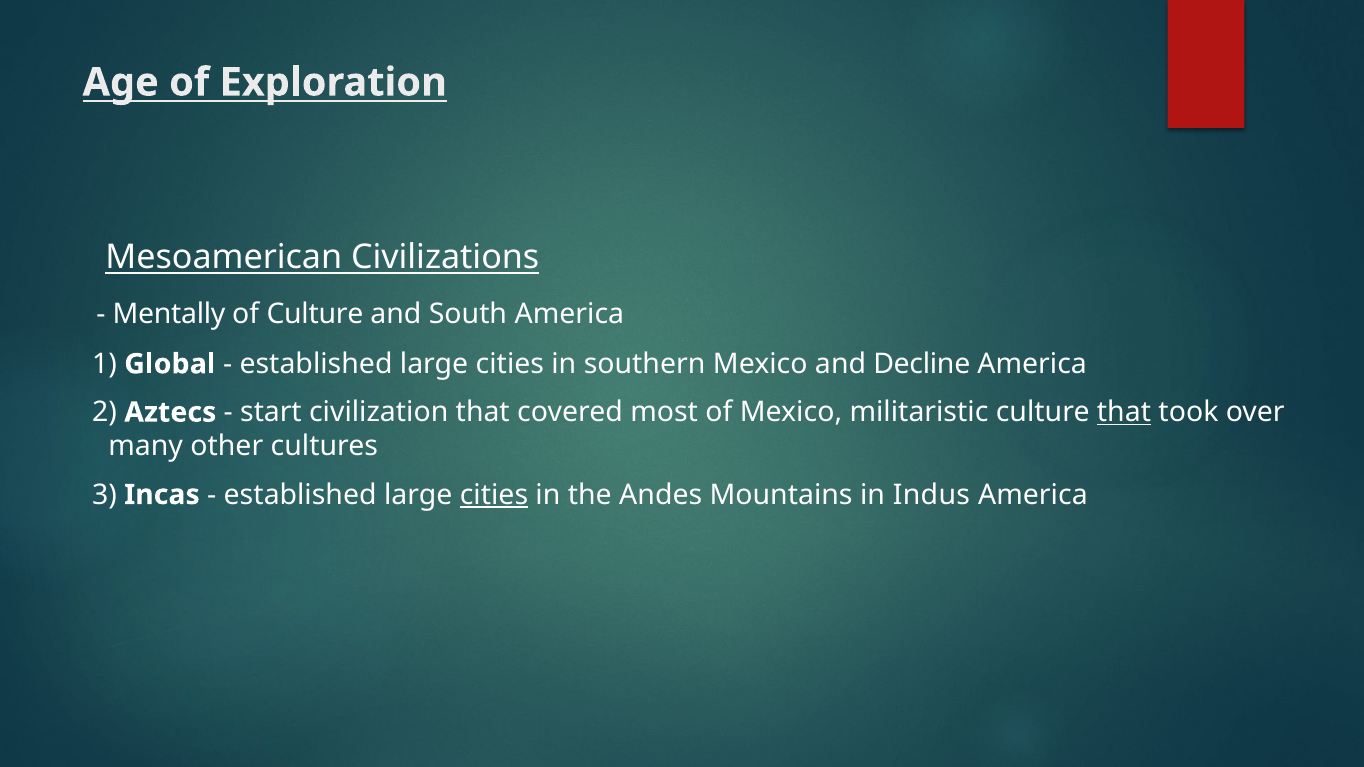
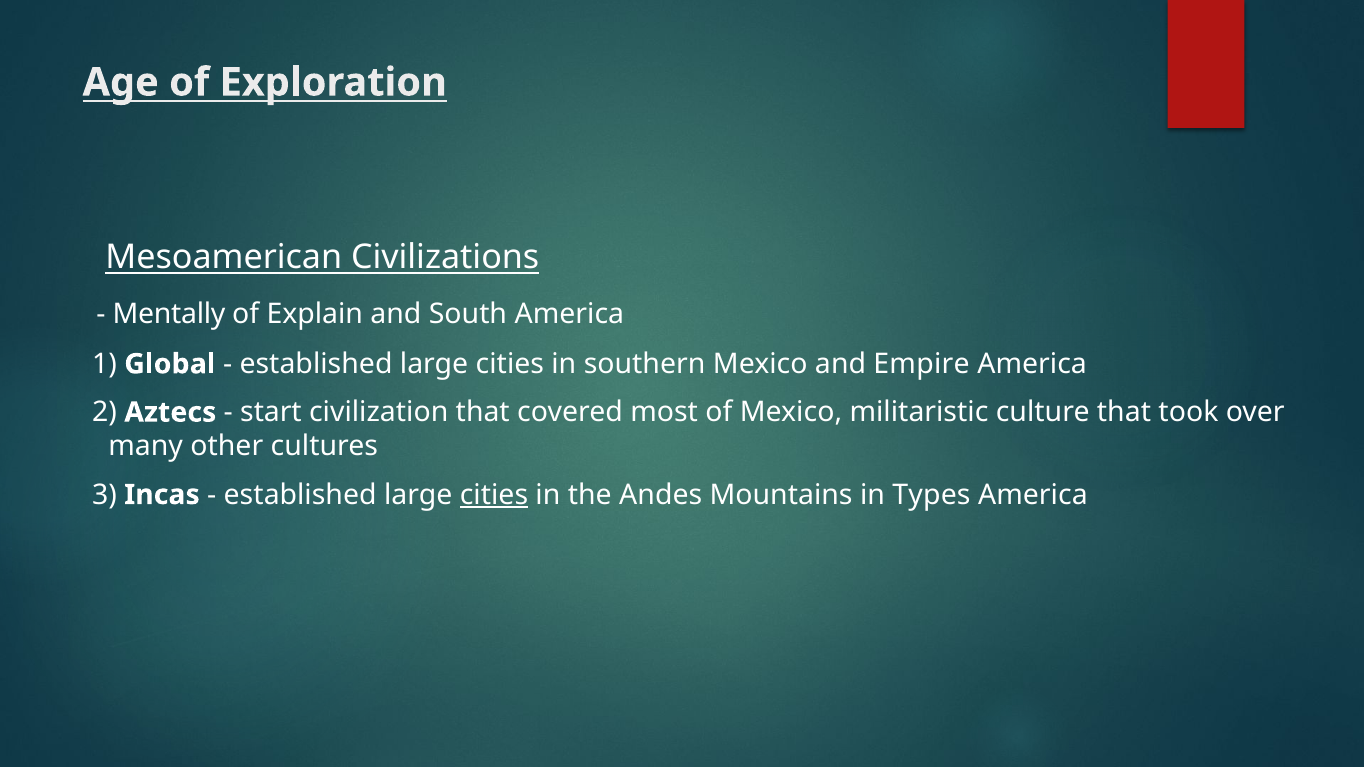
of Culture: Culture -> Explain (315, 315)
Decline: Decline -> Empire (922, 364)
that underline: present -> none (1124, 412)
Indus: Indus -> Types (932, 495)
